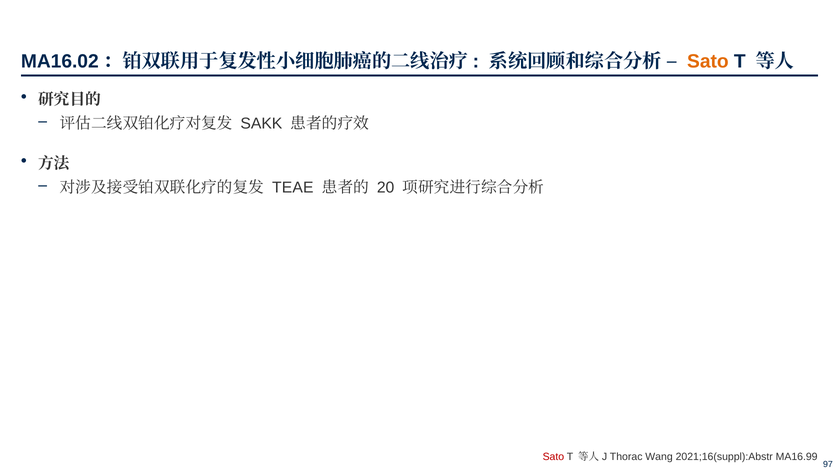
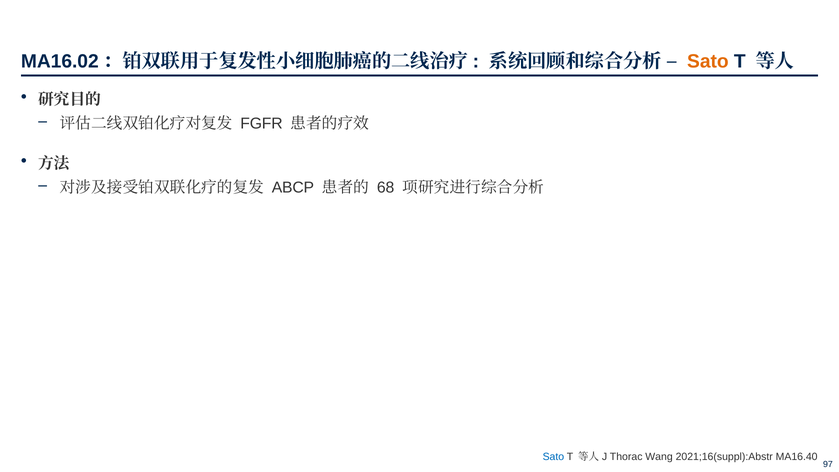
SAKK: SAKK -> FGFR (261, 124)
TEAE: TEAE -> ABCP (293, 188)
20: 20 -> 68 (386, 188)
Sato colour: red -> blue (553, 457)
MA16.99: MA16.99 -> MA16.40 (797, 457)
